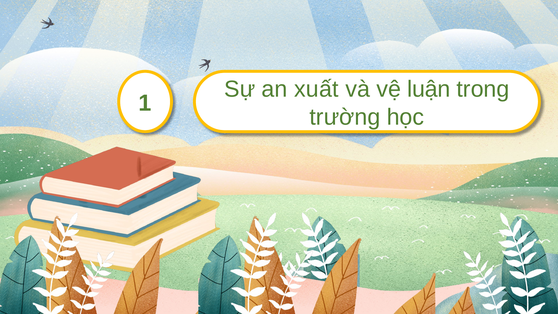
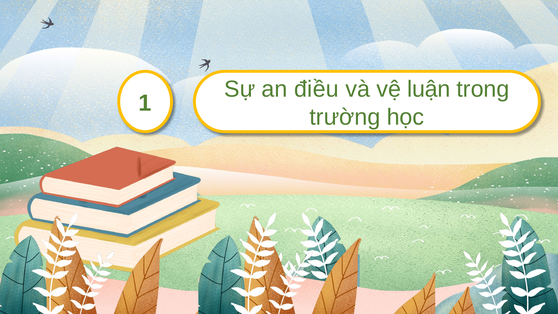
xuất: xuất -> điều (316, 89)
